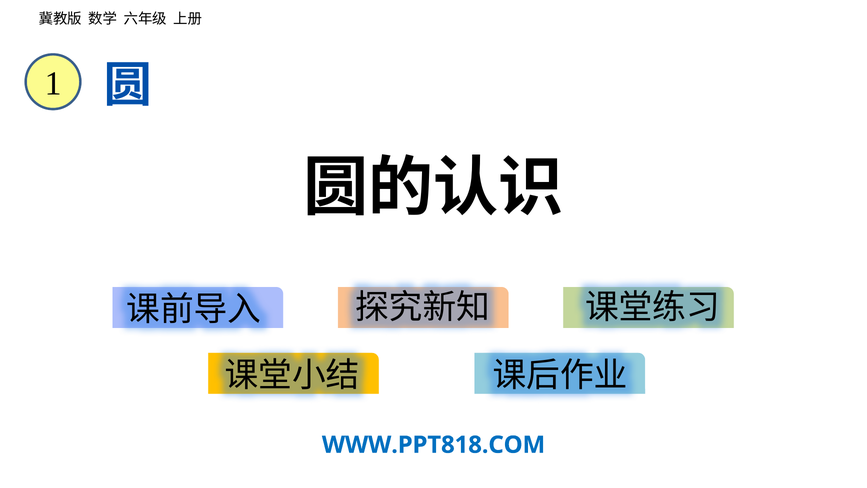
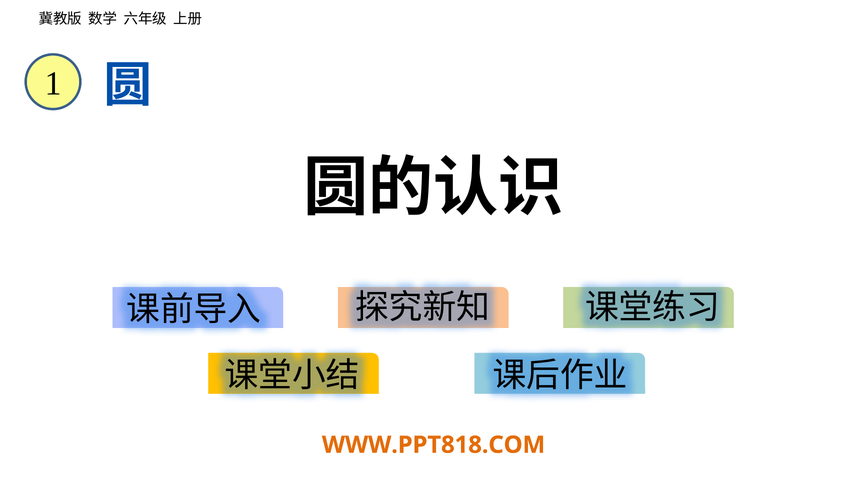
WWW.PPT818.COM colour: blue -> orange (434, 445)
